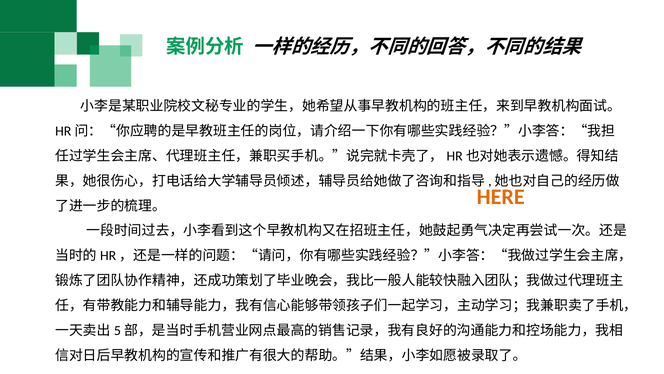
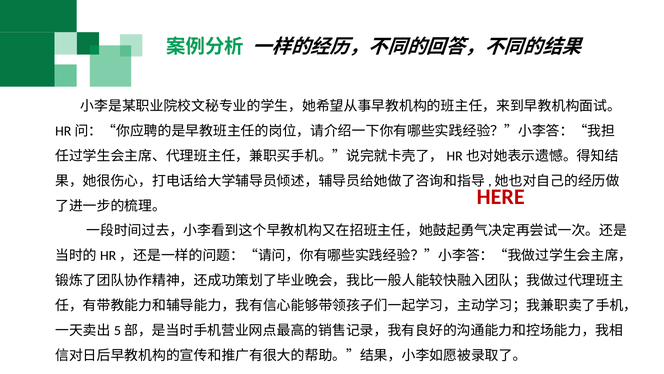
HERE colour: orange -> red (501, 196)
